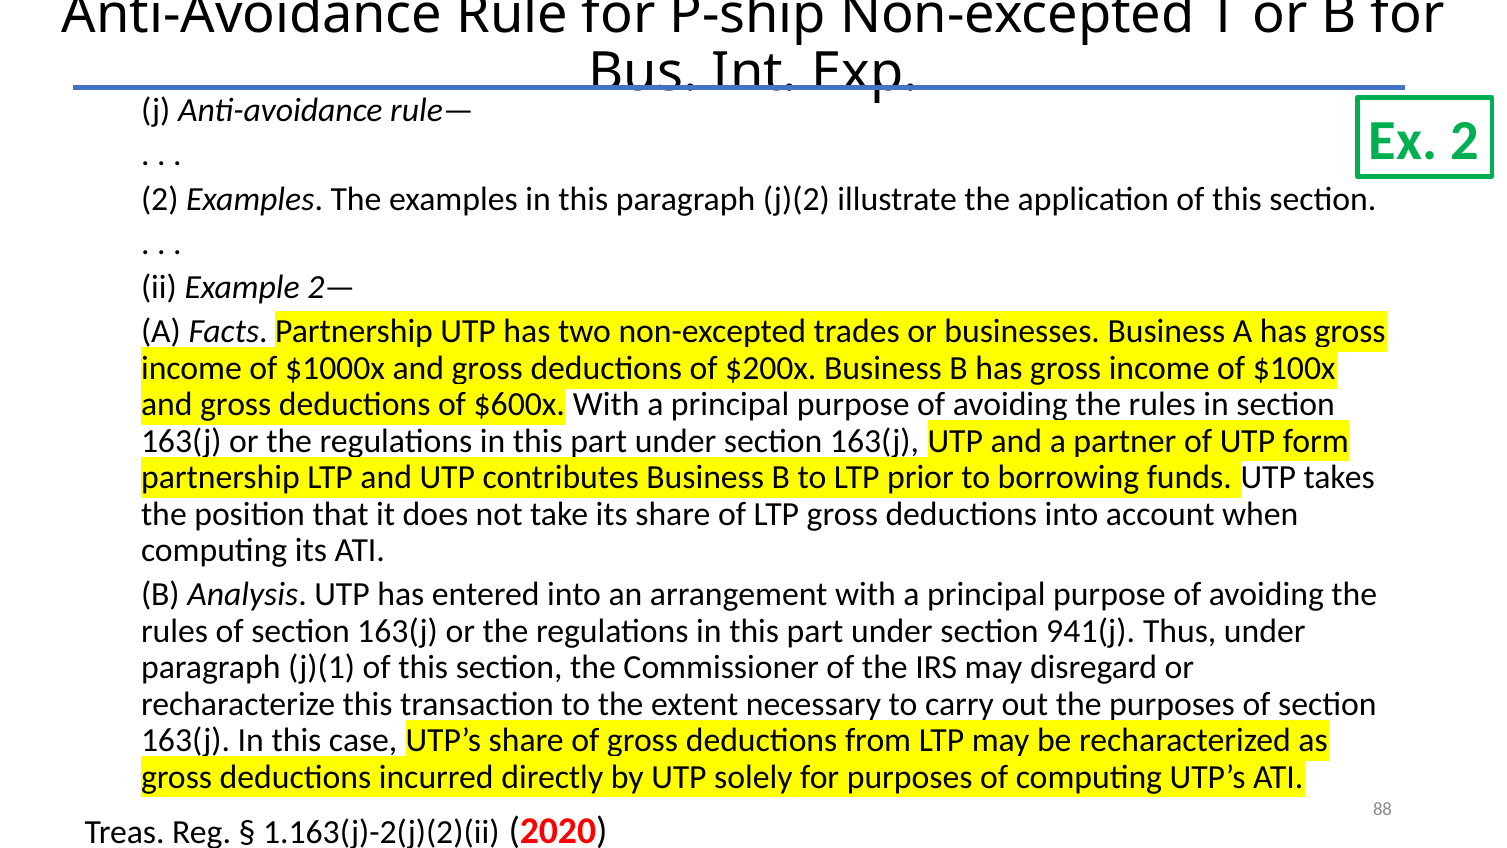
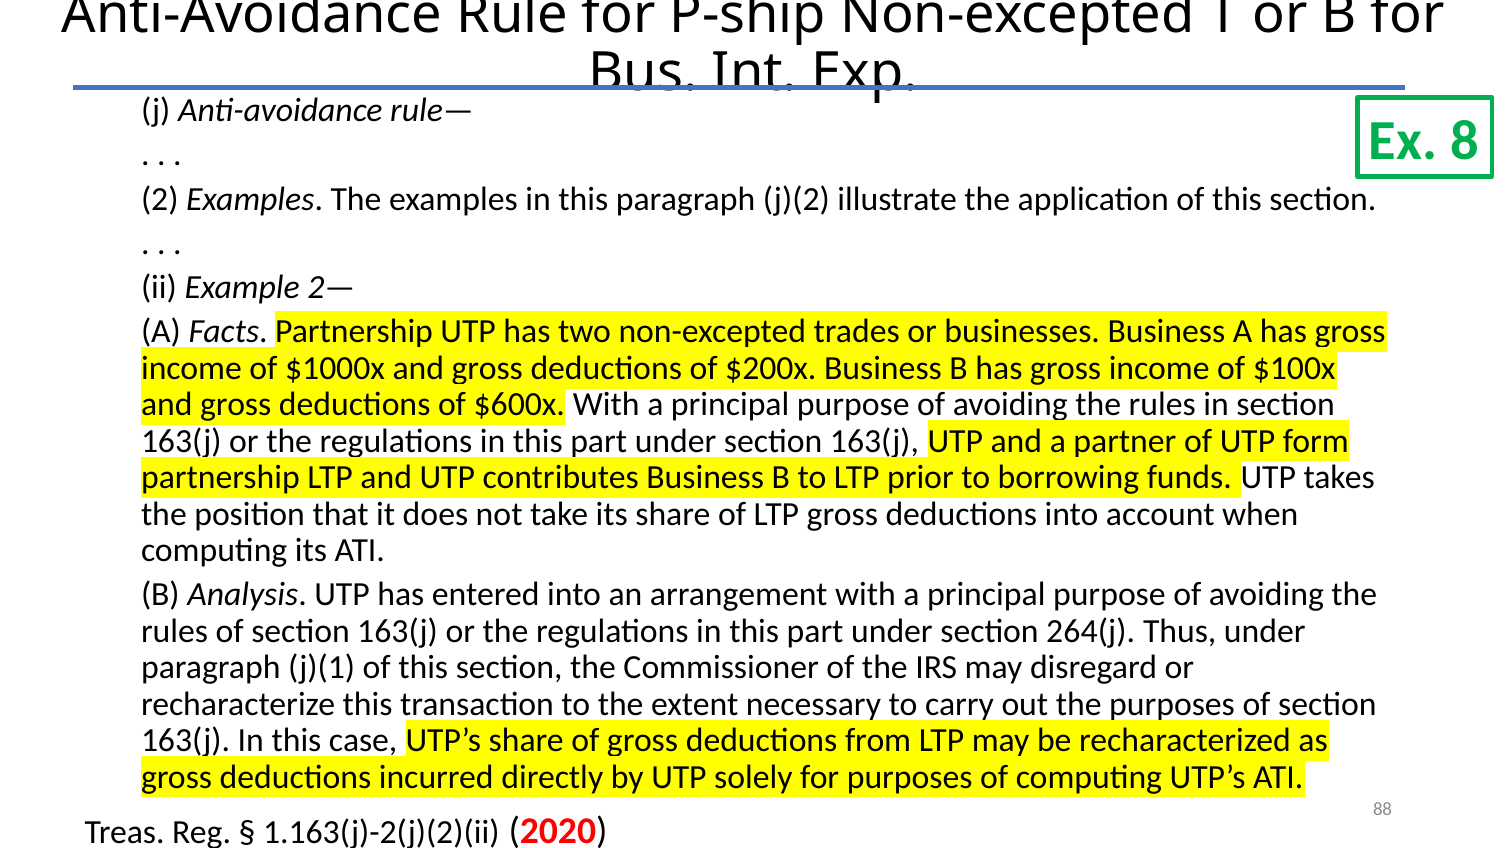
Ex 2: 2 -> 8 (1464, 141)
941(j: 941(j -> 264(j (1091, 631)
